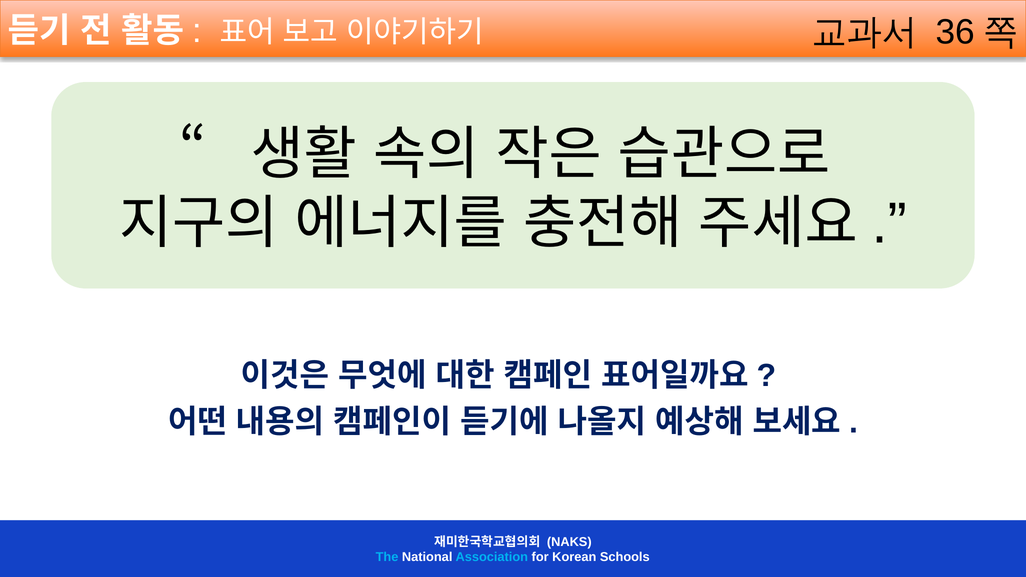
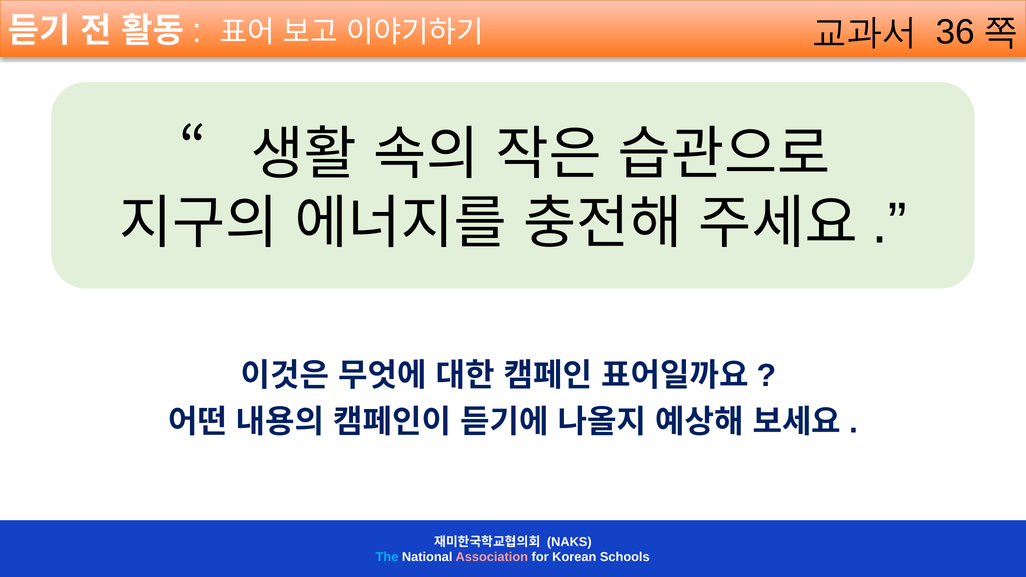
Association colour: light blue -> pink (492, 557)
